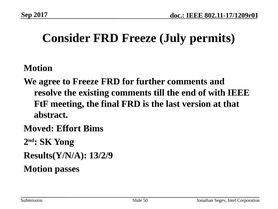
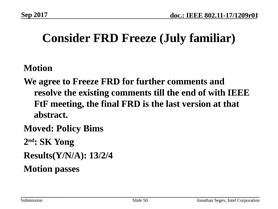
permits: permits -> familiar (212, 38)
Effort: Effort -> Policy (69, 128)
13/2/9: 13/2/9 -> 13/2/4 (101, 155)
